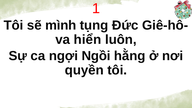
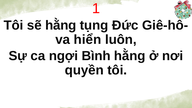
sẽ mình: mình -> hằng (61, 25)
Ngồi: Ngồi -> Bình (96, 56)
